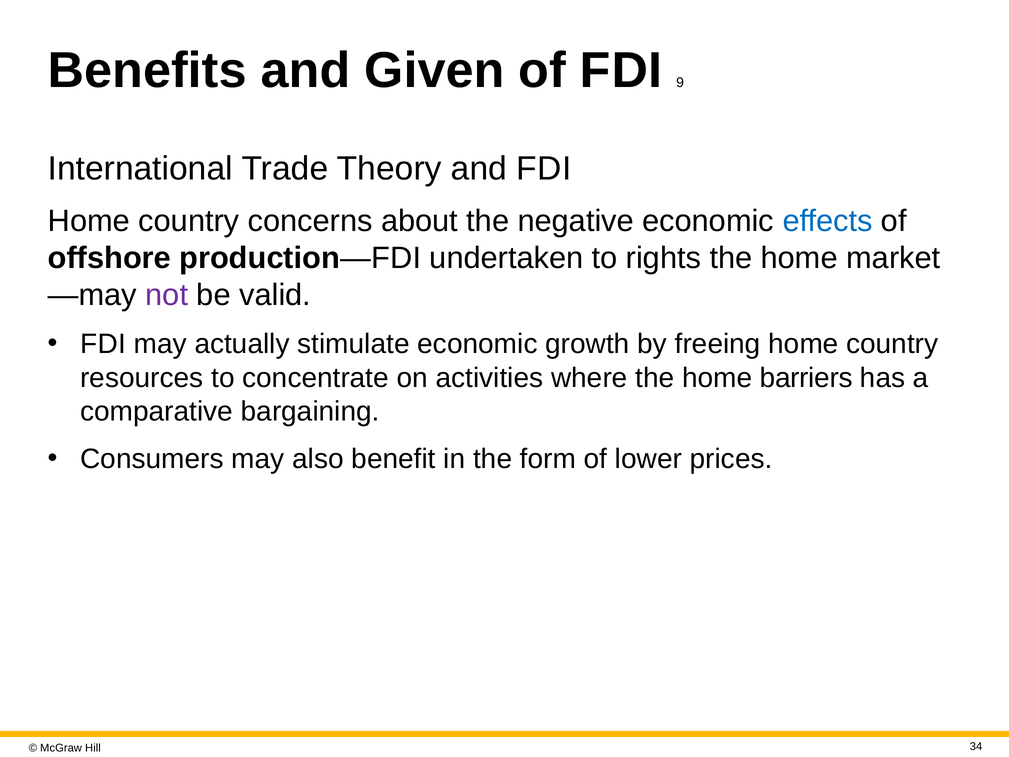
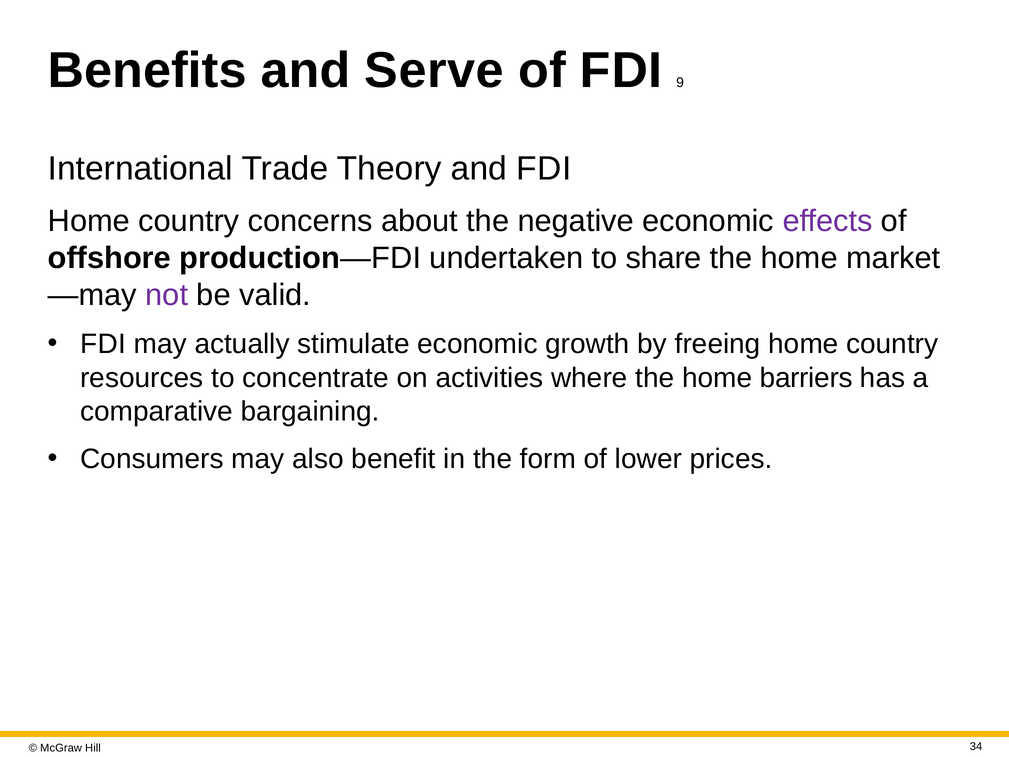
Given: Given -> Serve (434, 71)
effects colour: blue -> purple (828, 221)
rights: rights -> share (664, 258)
